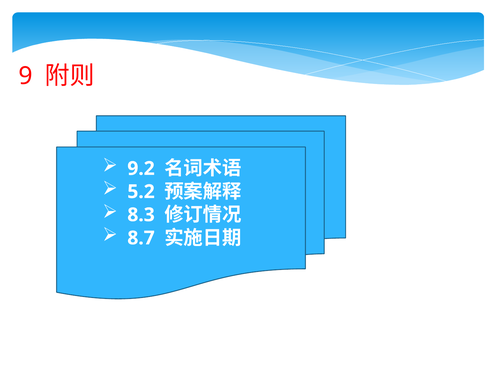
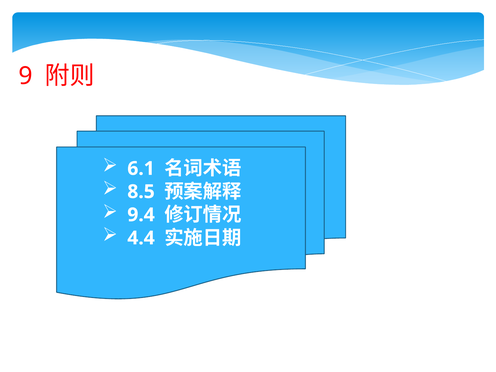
9.2: 9.2 -> 6.1 (141, 169)
5.2: 5.2 -> 8.5 (141, 192)
8.3: 8.3 -> 9.4 (141, 215)
8.7: 8.7 -> 4.4 (141, 238)
